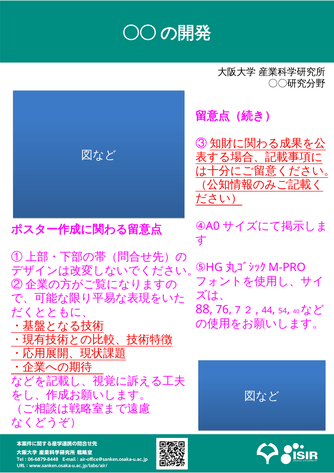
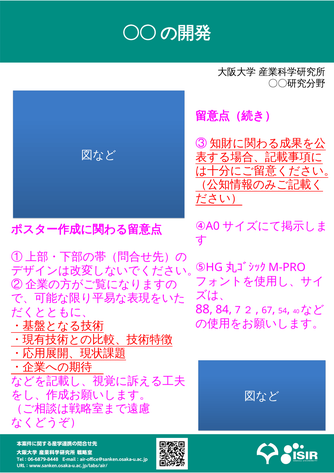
76: 76 -> 84 (224, 310)
44: 44 -> 67 (267, 311)
